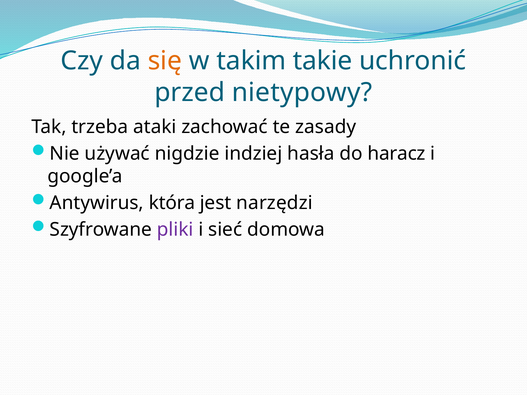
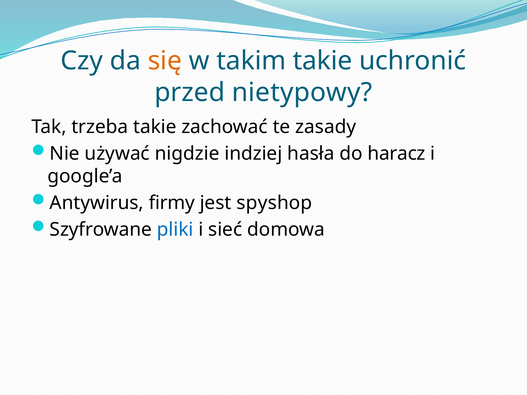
trzeba ataki: ataki -> takie (155, 127)
która: która -> firmy (172, 203)
narzędzi: narzędzi -> spyshop (274, 203)
pliki colour: purple -> blue (175, 230)
